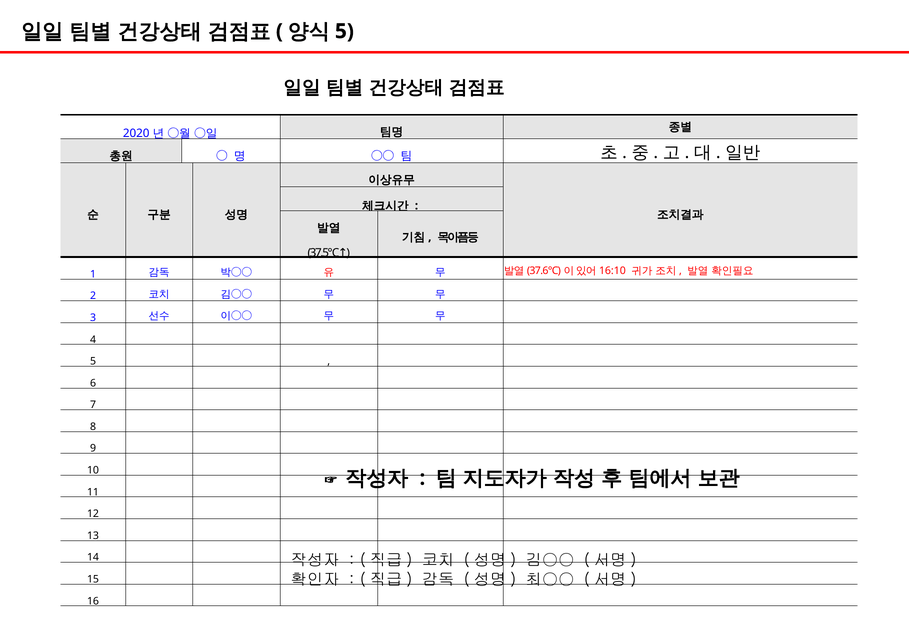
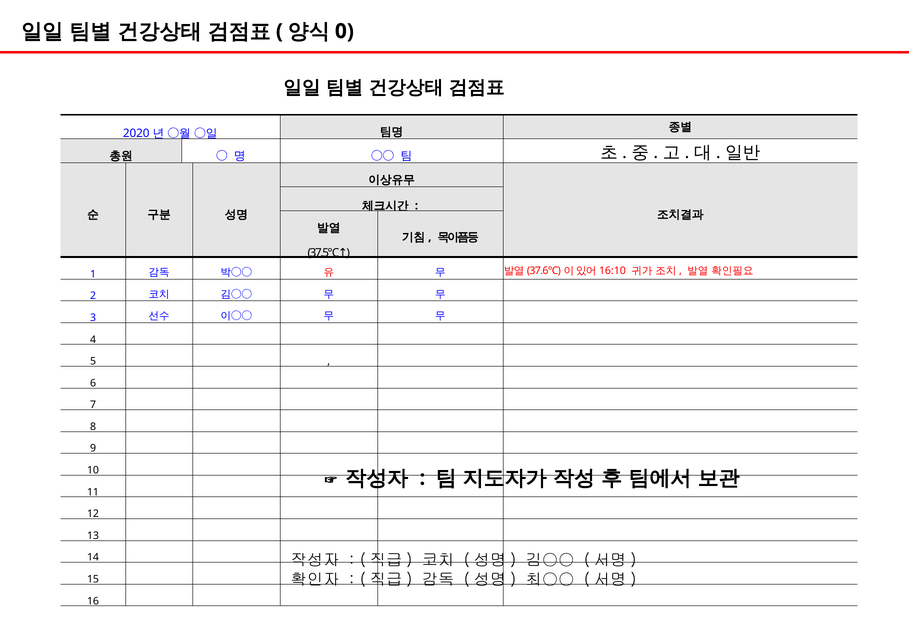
5: 5 -> 0 (344, 31)
